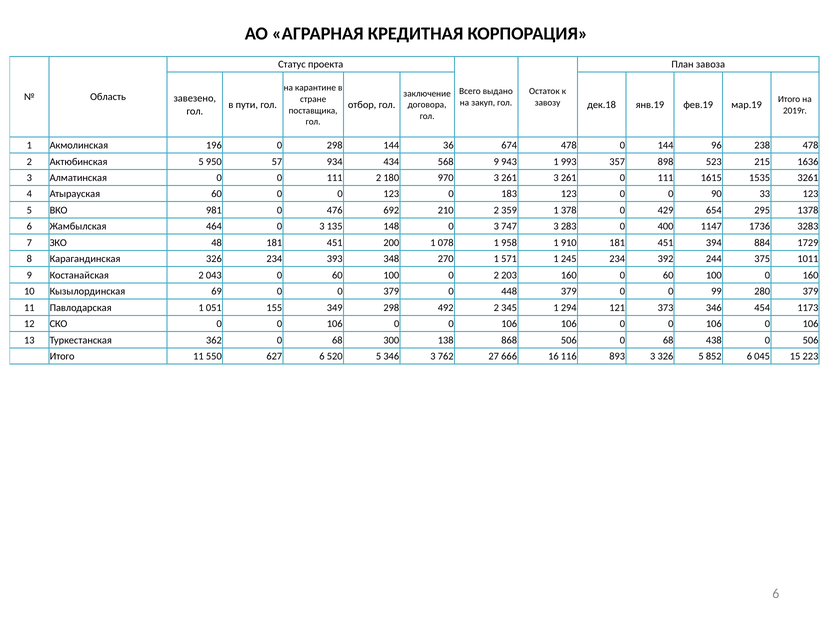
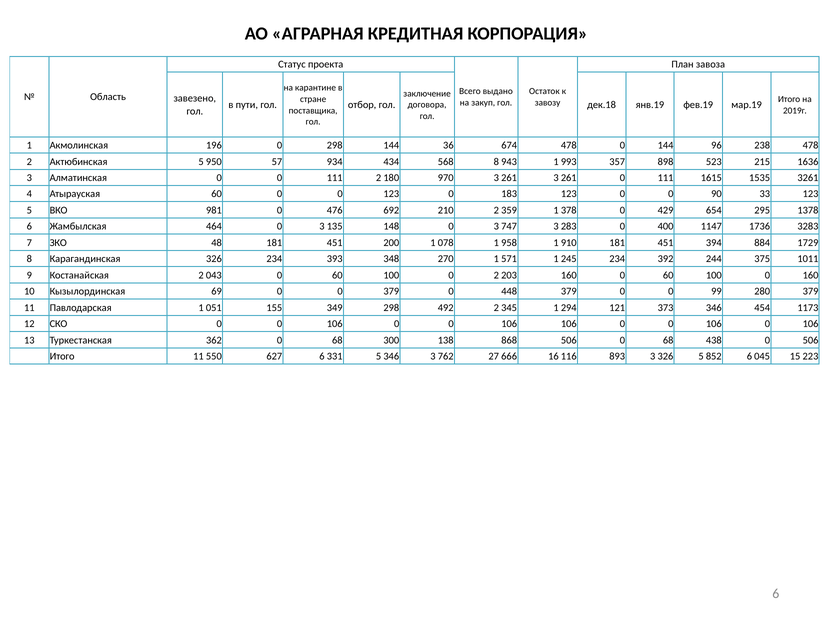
568 9: 9 -> 8 (496, 162)
520: 520 -> 331 (335, 356)
